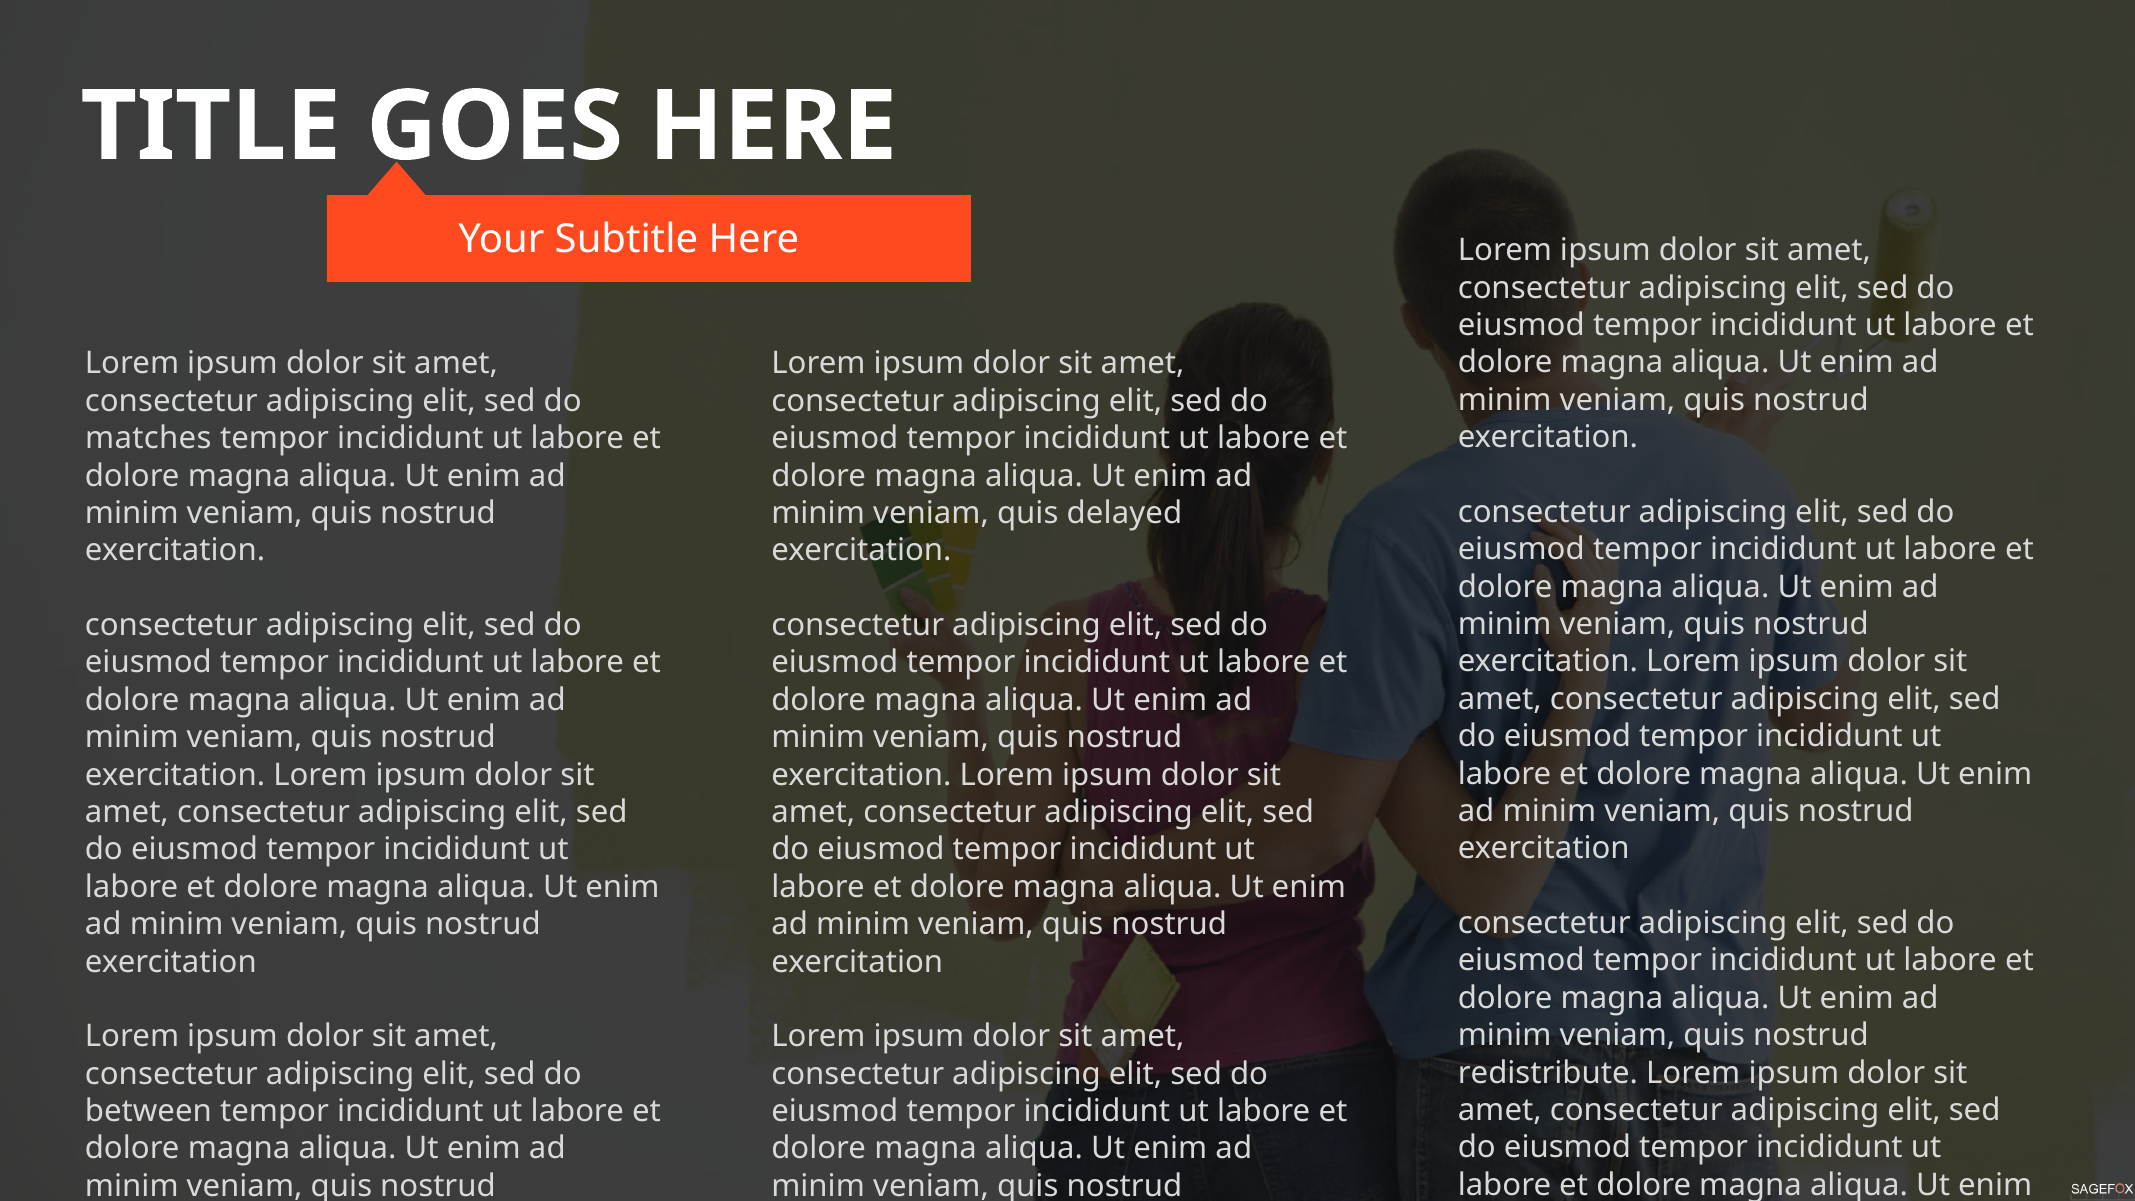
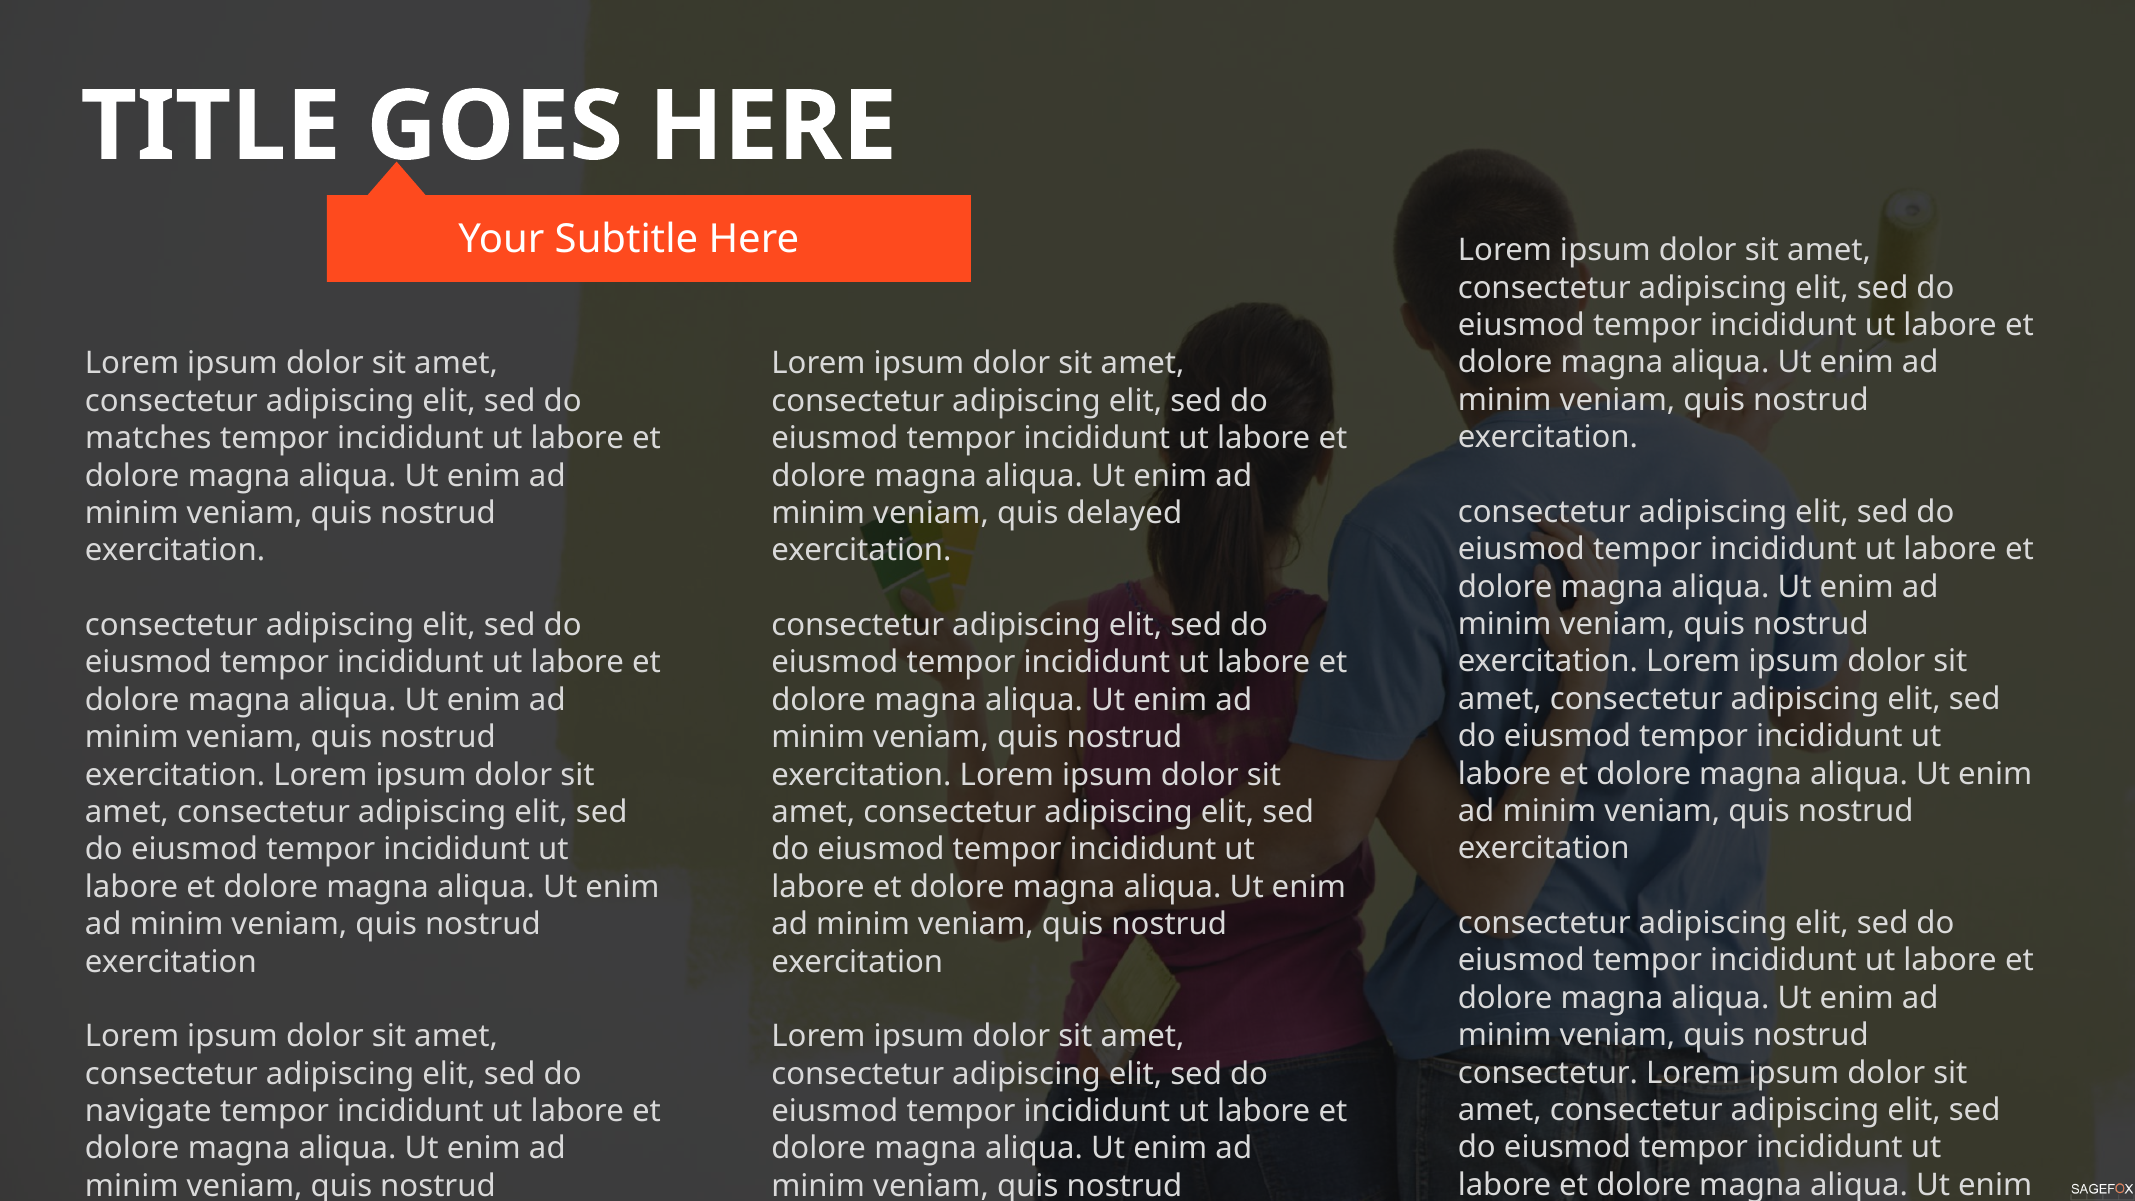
redistribute: redistribute -> consectetur (1548, 1073)
between: between -> navigate (148, 1111)
